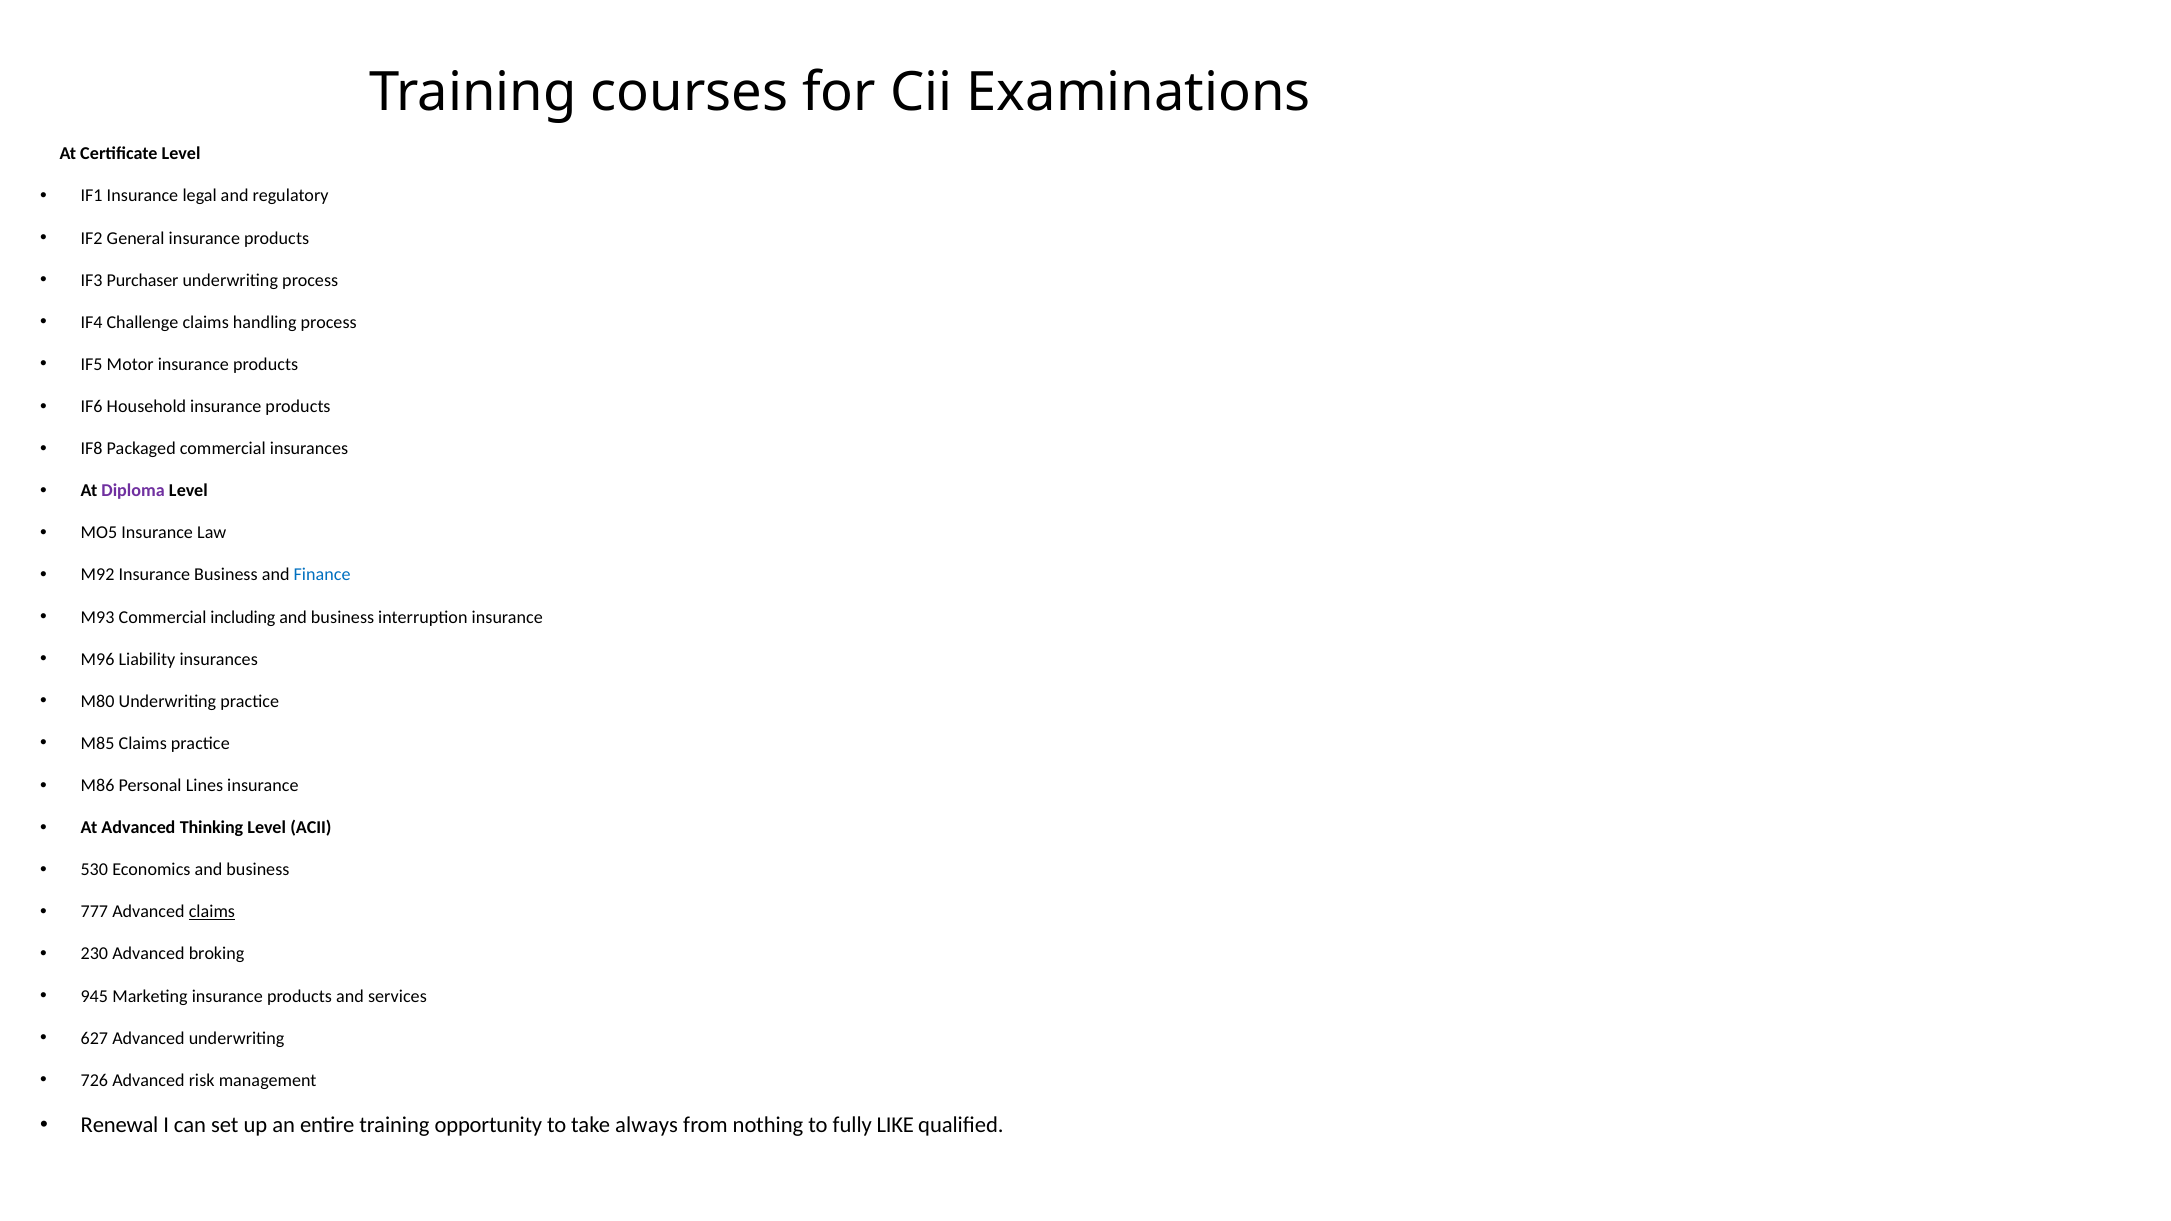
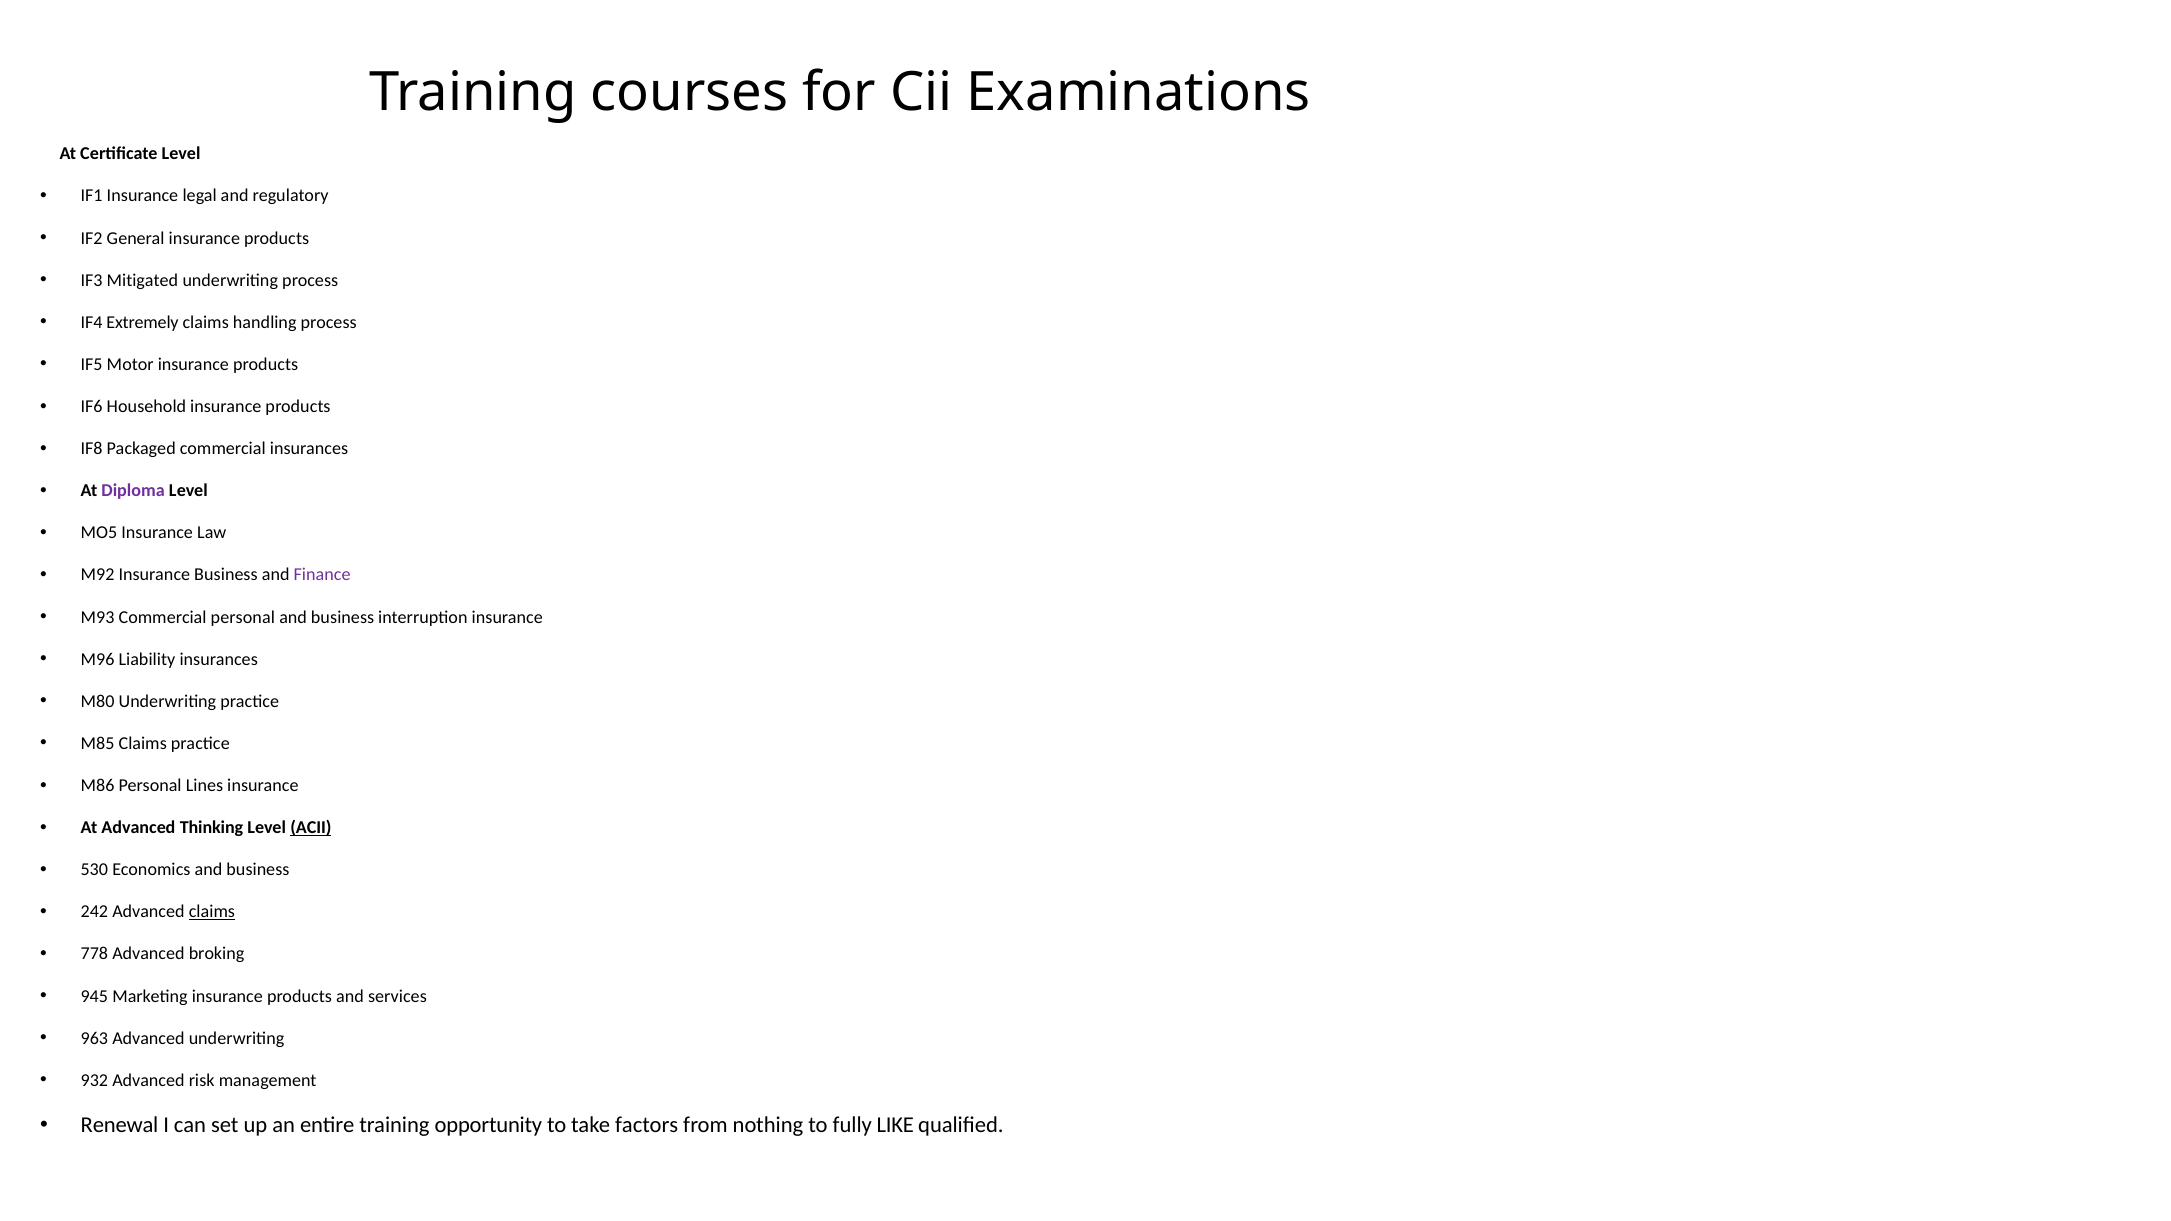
Purchaser: Purchaser -> Mitigated (142, 280)
Challenge: Challenge -> Extremely (143, 322)
Finance colour: blue -> purple (322, 575)
Commercial including: including -> personal (243, 617)
ACII underline: none -> present (311, 828)
777: 777 -> 242 (94, 912)
230: 230 -> 778 (94, 954)
627: 627 -> 963 (94, 1038)
726: 726 -> 932 (94, 1080)
always: always -> factors (647, 1125)
